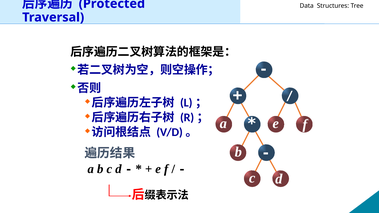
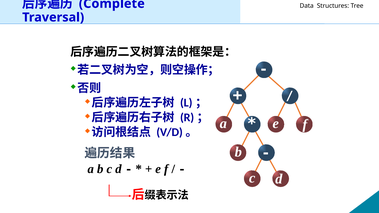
Protected: Protected -> Complete (112, 4)
